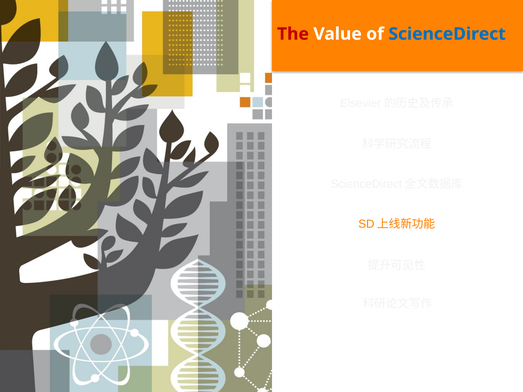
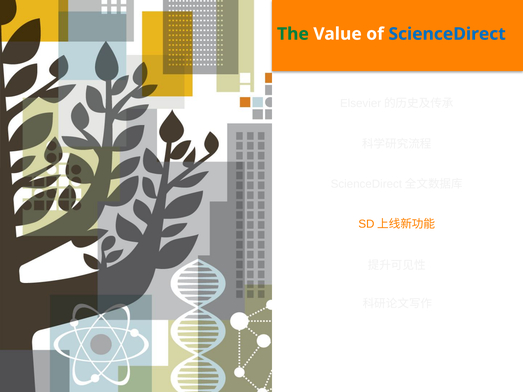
The colour: red -> green (293, 34)
